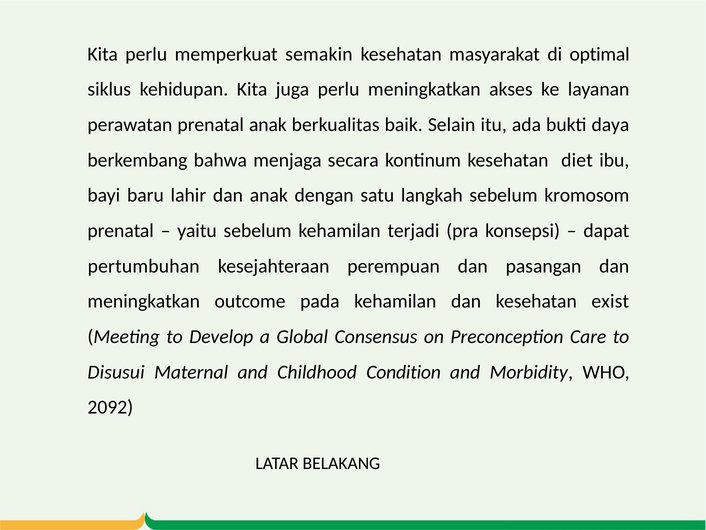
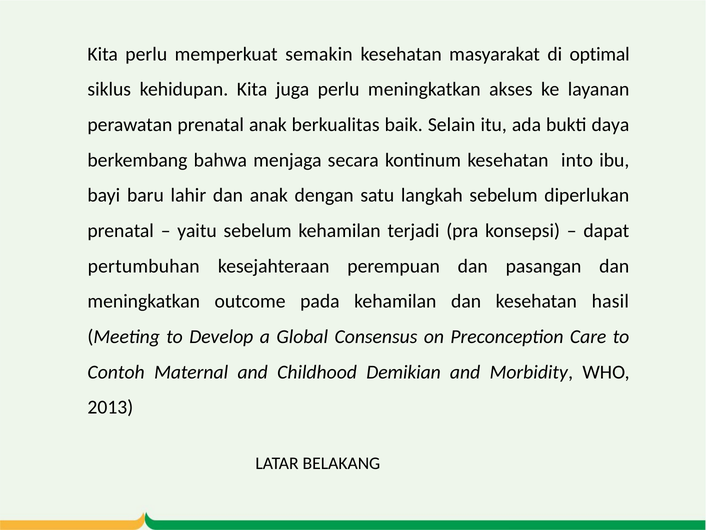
diet: diet -> into (577, 160)
kromosom: kromosom -> diperlukan (587, 195)
exist: exist -> hasil (610, 301)
Disusui: Disusui -> Contoh (116, 372)
Condition: Condition -> Demikian (404, 372)
2092: 2092 -> 2013 (110, 407)
